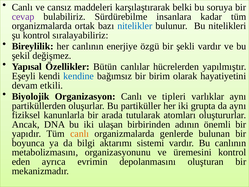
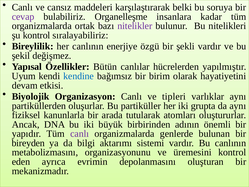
Sürdürebilme: Sürdürebilme -> Organelleşme (121, 17)
nitelikler colour: blue -> purple (135, 26)
Eşeyli: Eşeyli -> Uyum (24, 76)
etkili: etkili -> etkisi (52, 85)
ulaşan: ulaşan -> büyük (111, 124)
canlı colour: orange -> purple (80, 134)
boyunca: boyunca -> bireyden (28, 143)
